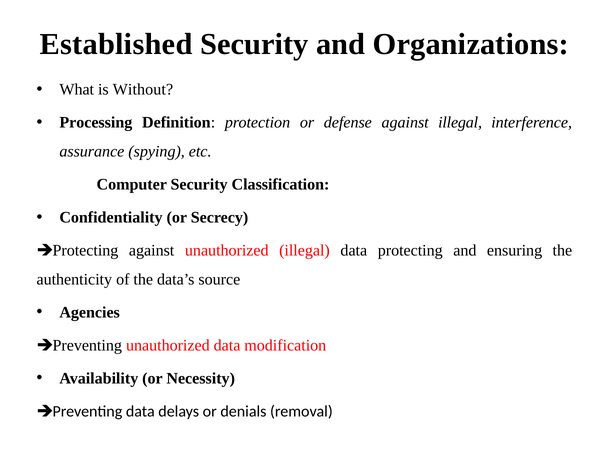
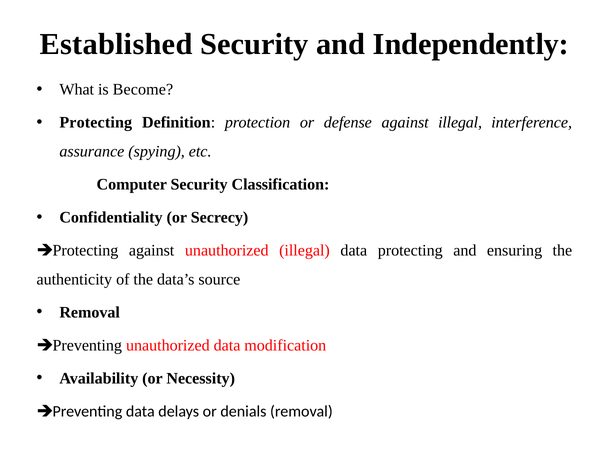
Organizations: Organizations -> Independently (471, 44)
Without: Without -> Become (143, 89)
Processing: Processing -> Protecting (96, 122)
Agencies: Agencies -> Removal (90, 312)
